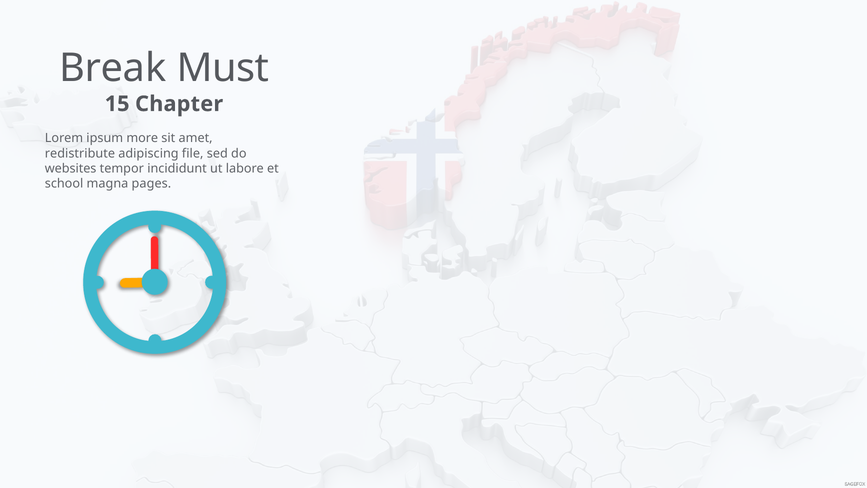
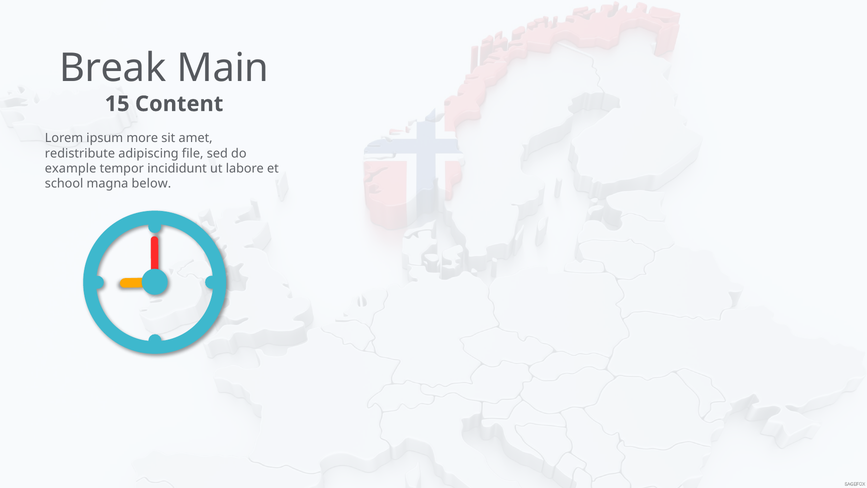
Must: Must -> Main (223, 68)
Chapter: Chapter -> Content (179, 104)
websites: websites -> example (71, 168)
pages: pages -> below (151, 184)
